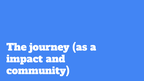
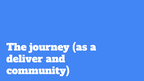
impact: impact -> deliver (25, 59)
